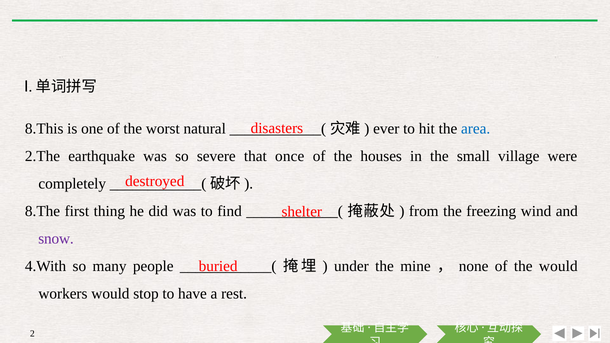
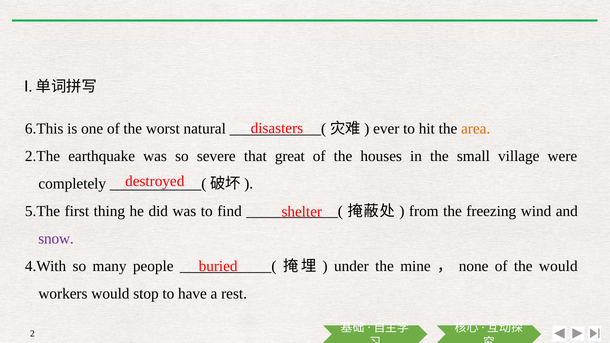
8.This: 8.This -> 6.This (44, 129)
area colour: blue -> orange (476, 129)
once: once -> great (290, 156)
8.The: 8.The -> 5.The (43, 211)
